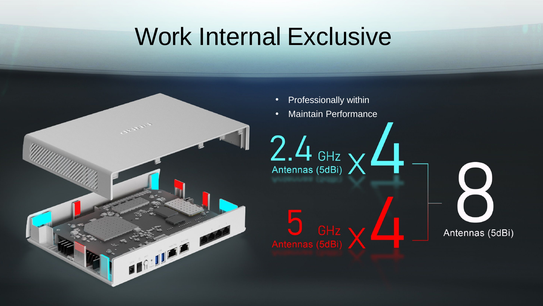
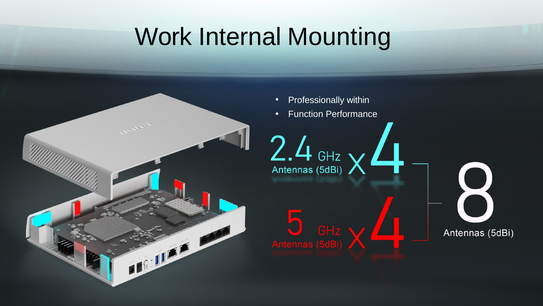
Exclusive: Exclusive -> Mounting (339, 37)
Maintain: Maintain -> Function (306, 114)
